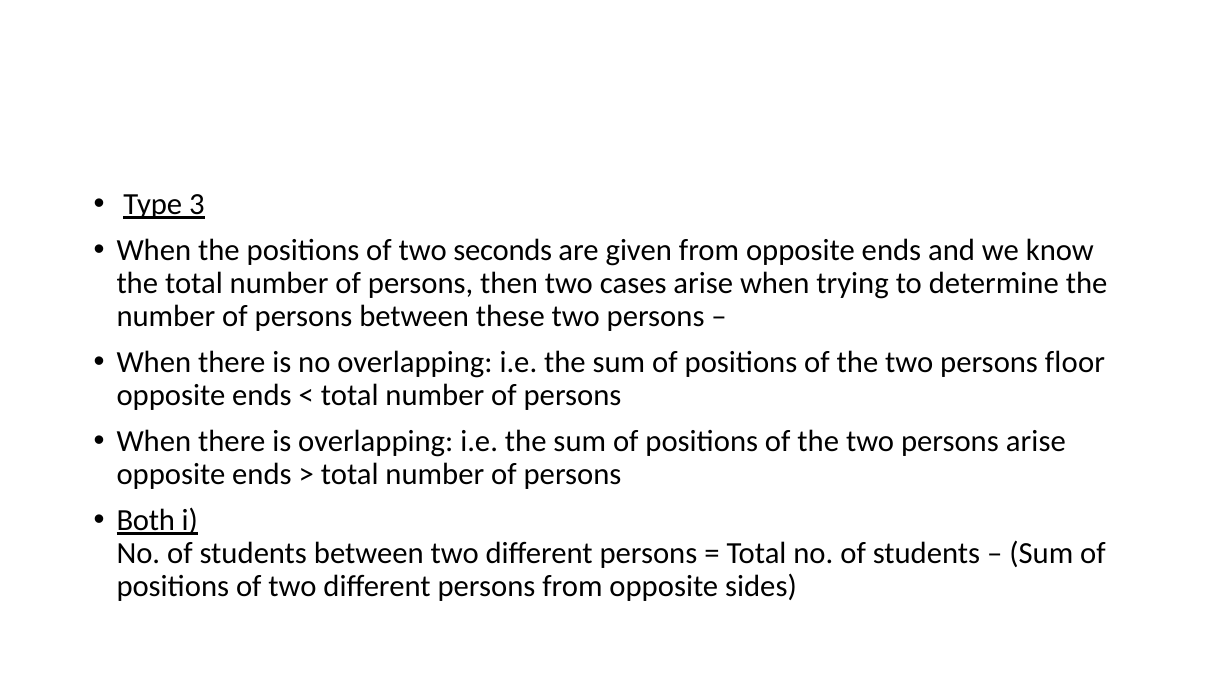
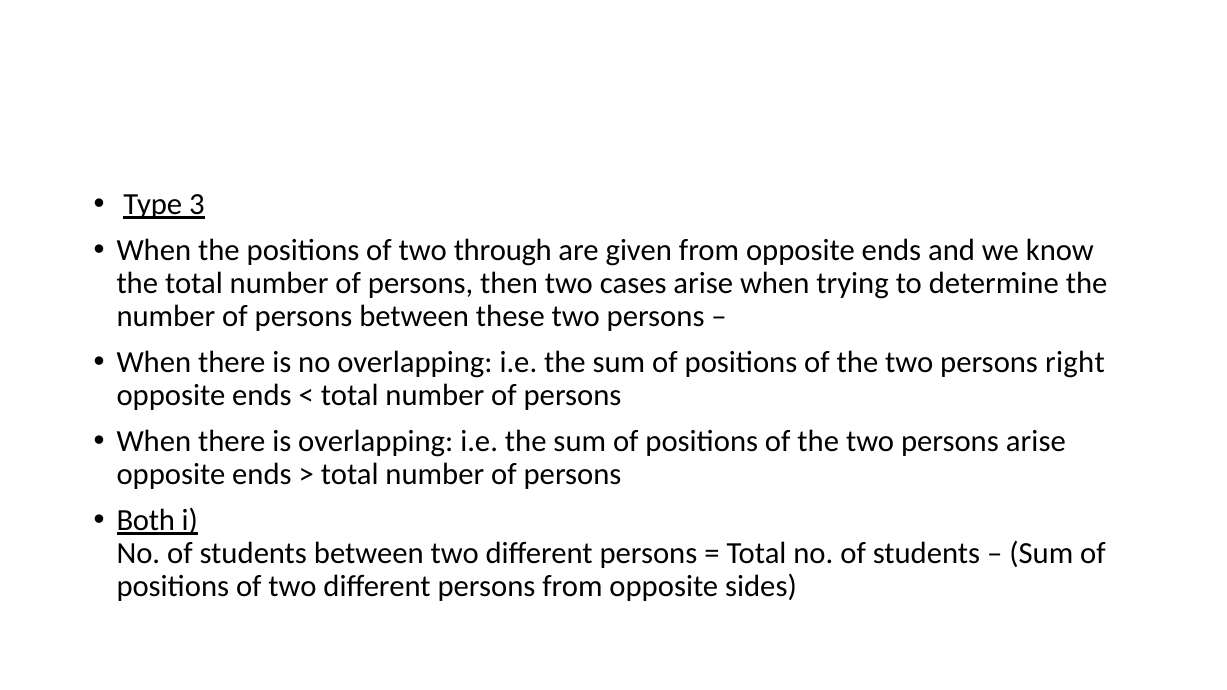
seconds: seconds -> through (503, 251)
floor: floor -> right (1075, 363)
